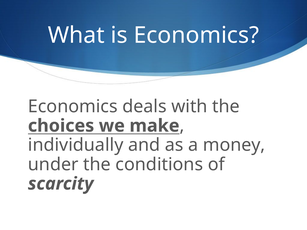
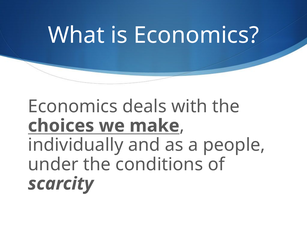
money: money -> people (234, 145)
